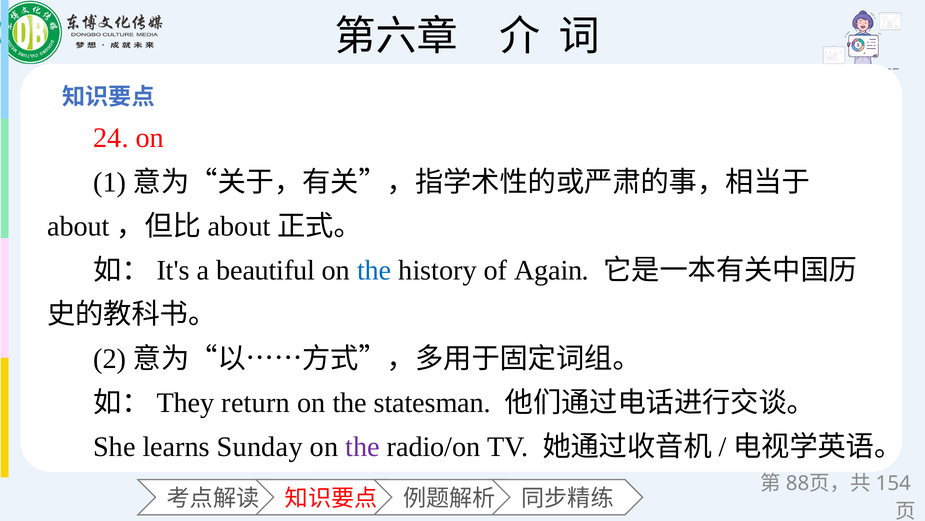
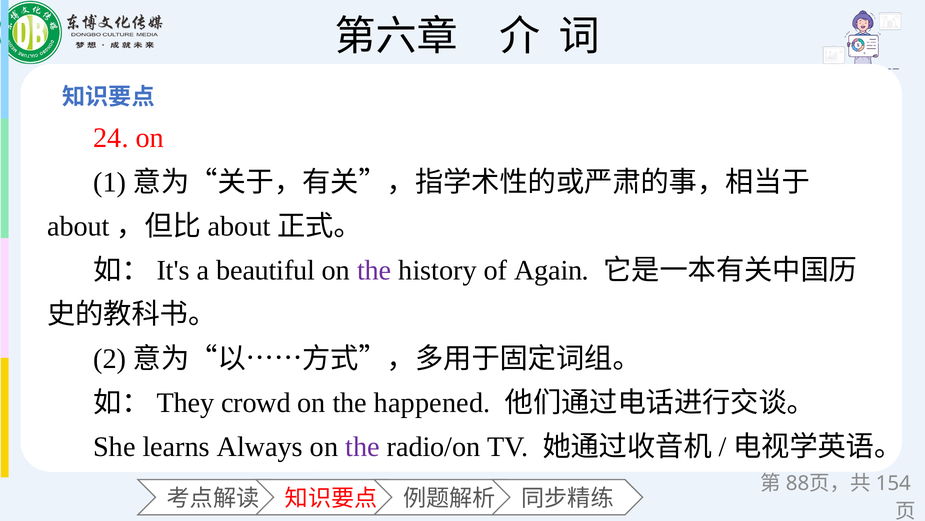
the colour: blue -> purple (374, 270)
return: return -> crowd (256, 402)
statesman: statesman -> happened (432, 402)
Sunday: Sunday -> Always (260, 446)
